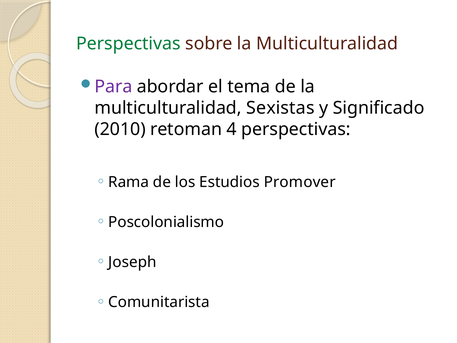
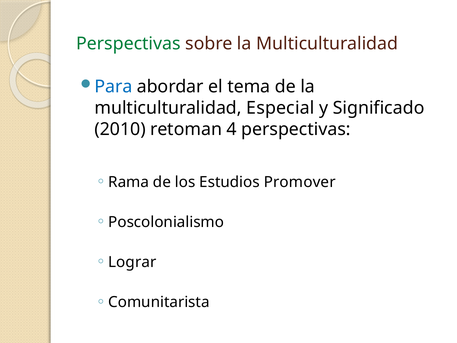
Para colour: purple -> blue (113, 86)
Sexistas: Sexistas -> Especial (280, 108)
Joseph: Joseph -> Lograr (132, 262)
